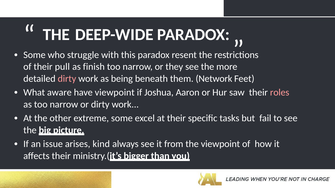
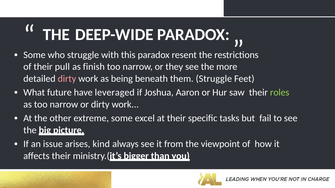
them Network: Network -> Struggle (214, 79)
aware: aware -> future (59, 93)
have viewpoint: viewpoint -> leveraged (115, 93)
roles colour: pink -> light green (280, 93)
